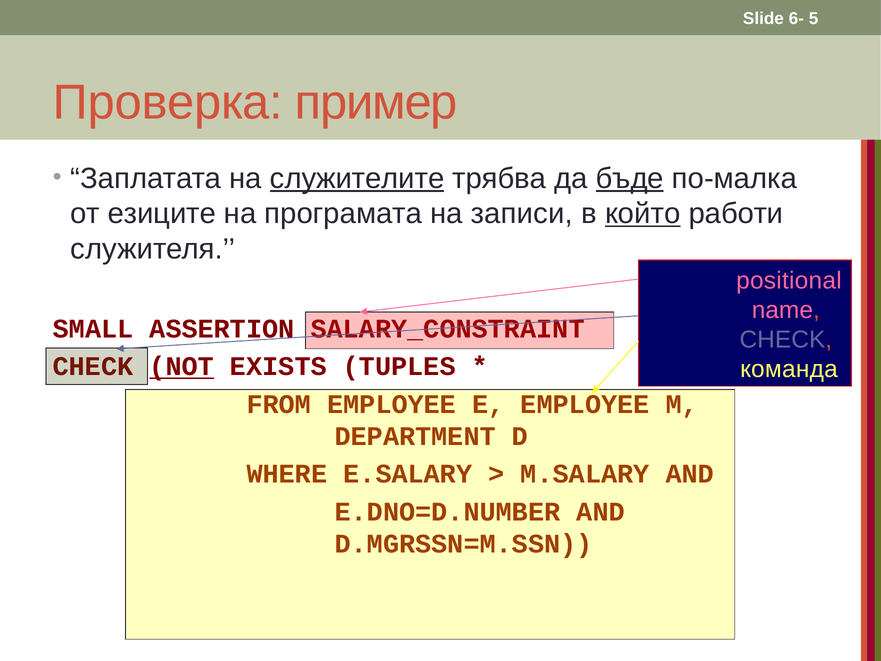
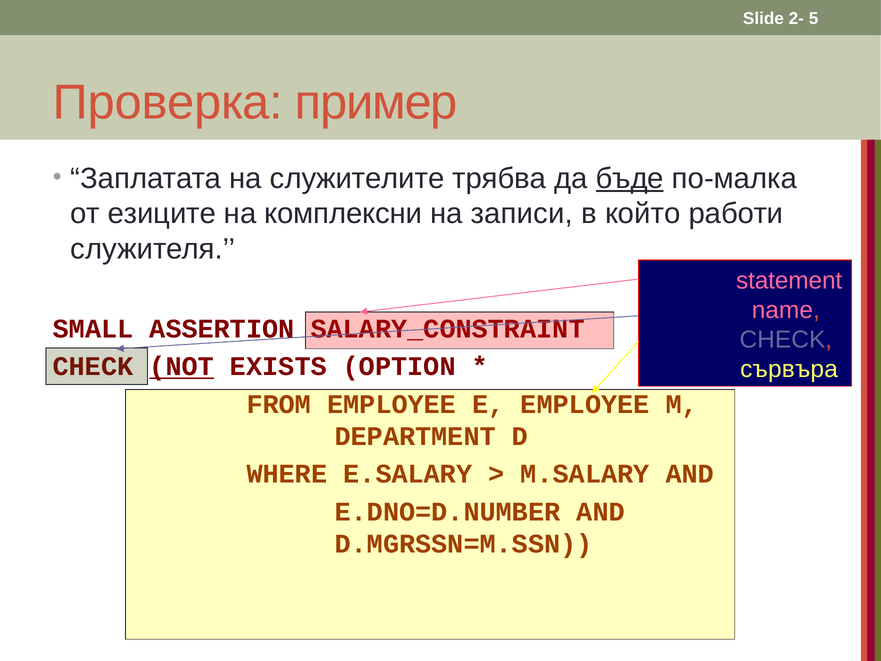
6-: 6- -> 2- (796, 19)
служителите underline: present -> none (357, 178)
програмата: програмата -> комплексни (343, 214)
който underline: present -> none (643, 214)
positional: positional -> statement (789, 281)
TUPLES: TUPLES -> OPTION (399, 366)
команда: команда -> сървъра (789, 369)
